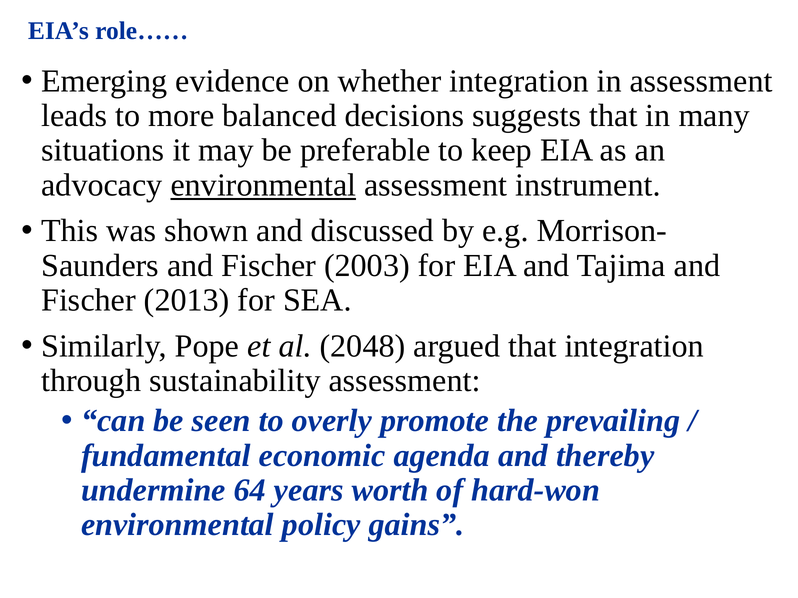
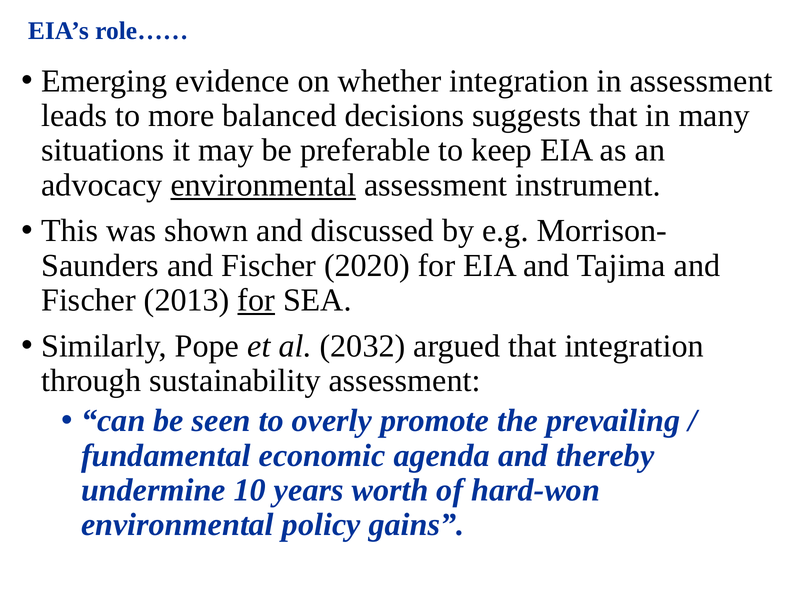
2003: 2003 -> 2020 (367, 266)
for underline: none -> present (256, 300)
2048: 2048 -> 2032 (363, 346)
64: 64 -> 10 (250, 491)
